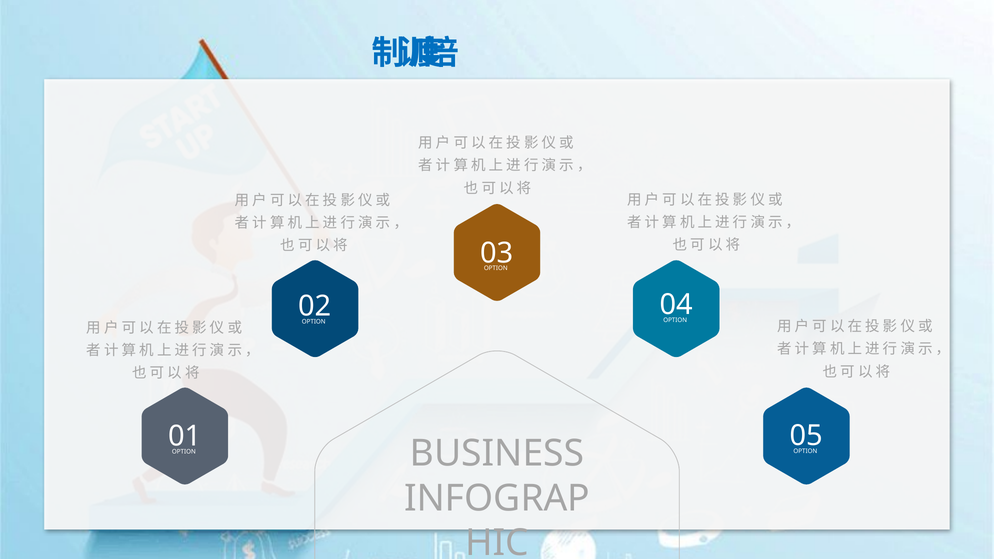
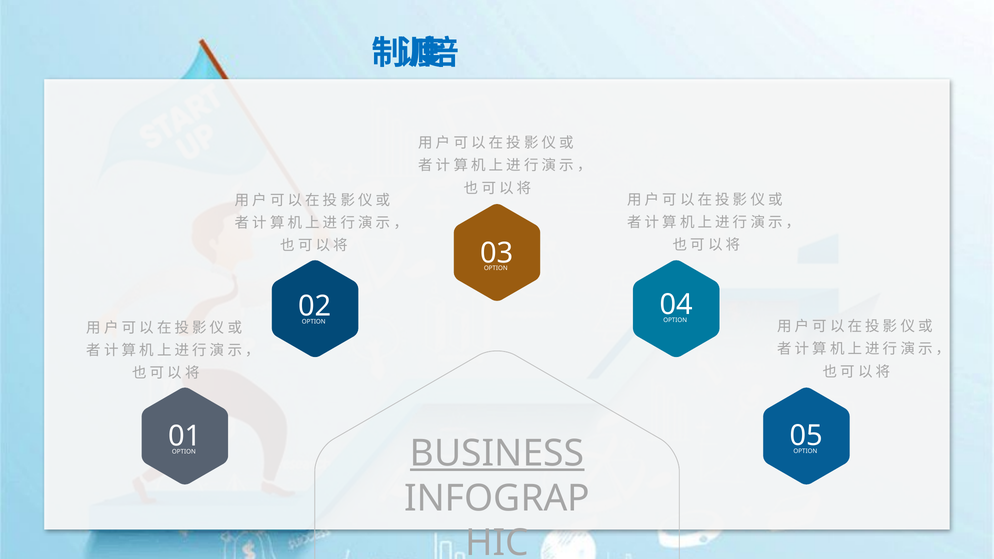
BUSINESS underline: none -> present (497, 454)
